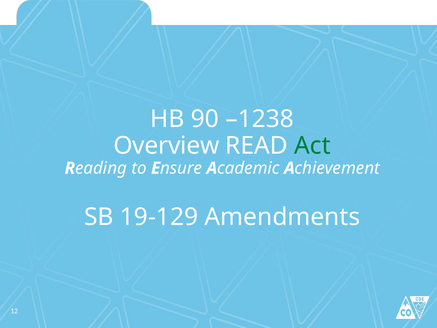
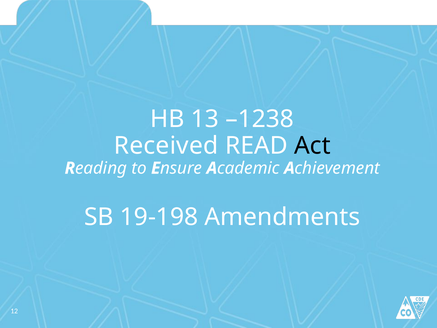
90: 90 -> 13 (205, 119)
Overview: Overview -> Received (166, 146)
Act colour: green -> black (312, 146)
19-129: 19-129 -> 19-198 (159, 217)
